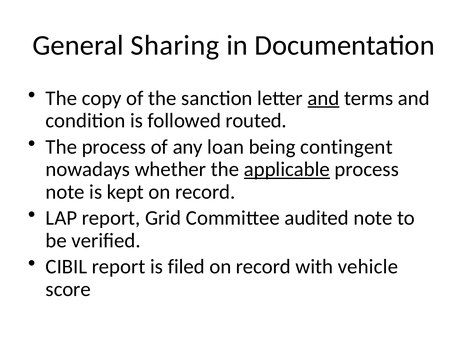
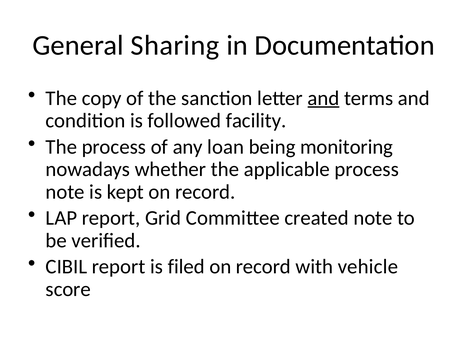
routed: routed -> facility (256, 121)
contingent: contingent -> monitoring (347, 147)
applicable underline: present -> none (287, 169)
audited: audited -> created (317, 218)
